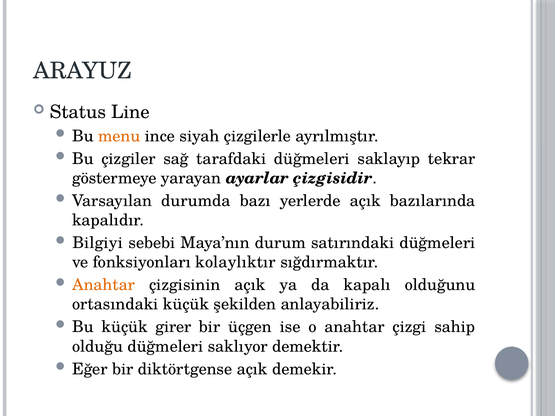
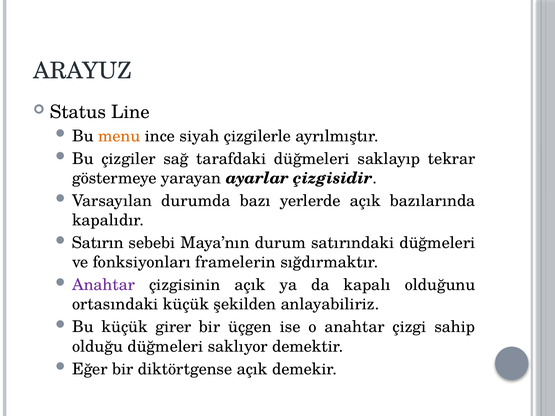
Bilgiyi: Bilgiyi -> Satırın (98, 243)
kolaylıktır: kolaylıktır -> framelerin (236, 262)
Anahtar colour: orange -> purple (104, 285)
